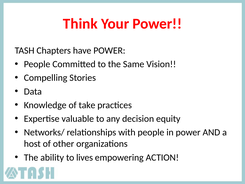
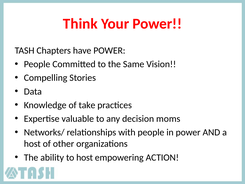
equity: equity -> moms (168, 119)
to lives: lives -> host (85, 157)
